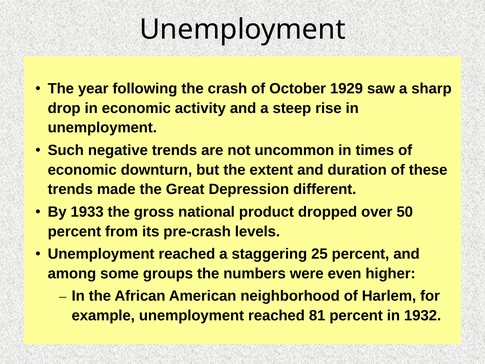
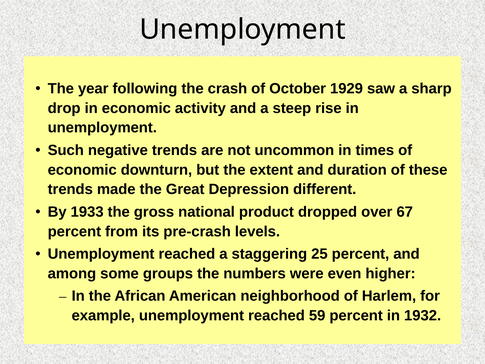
50: 50 -> 67 (405, 212)
81: 81 -> 59 (317, 315)
